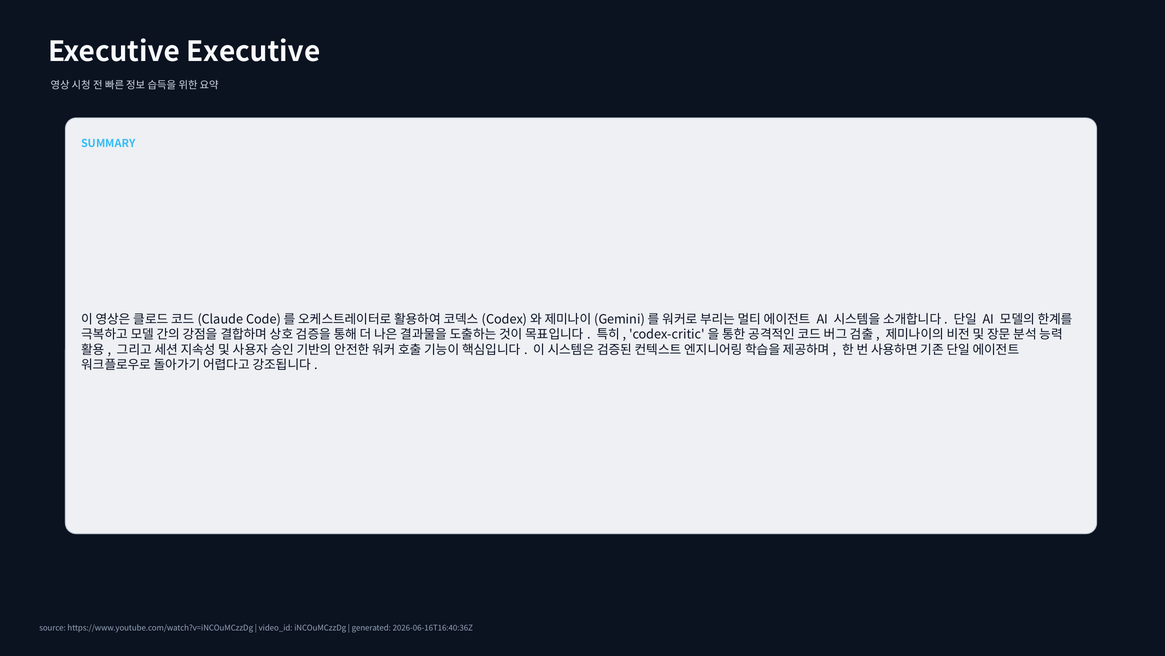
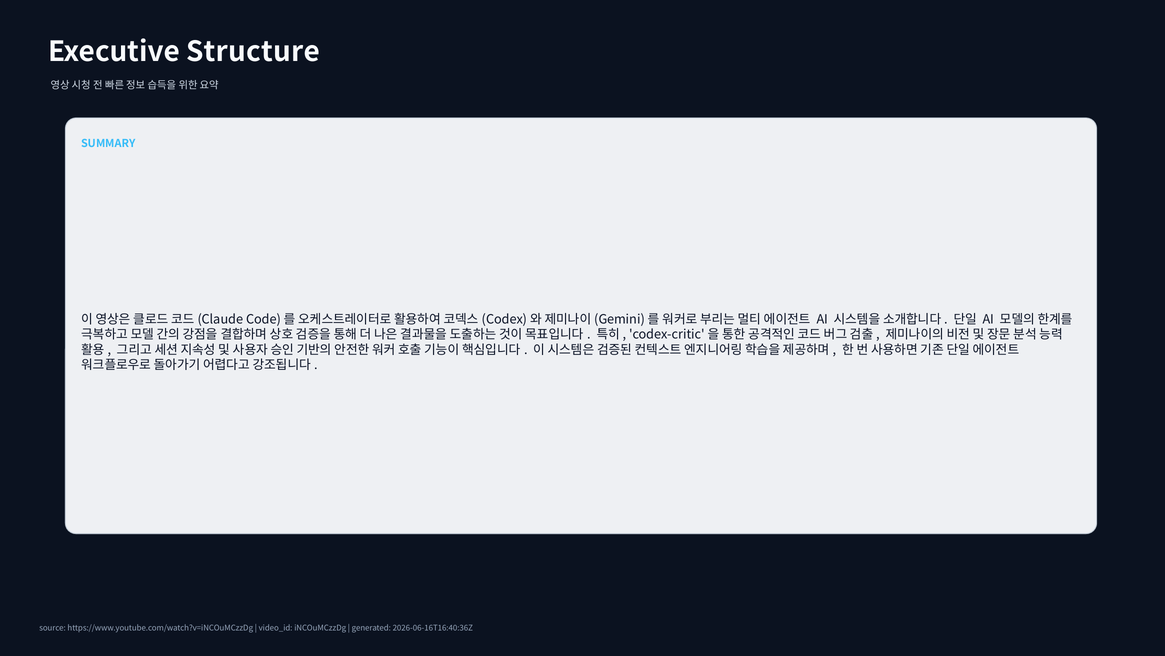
Executive Executive: Executive -> Structure (253, 52)
